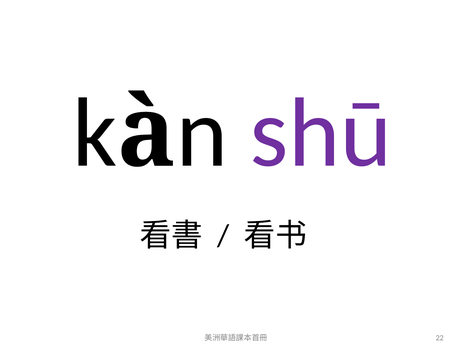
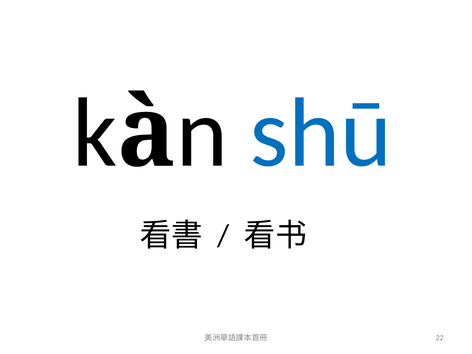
shū colour: purple -> blue (321, 133)
